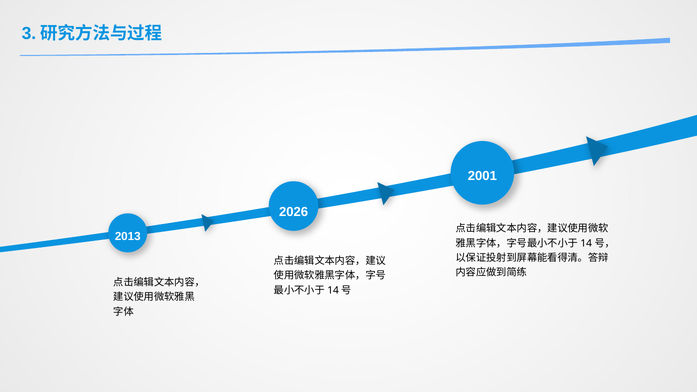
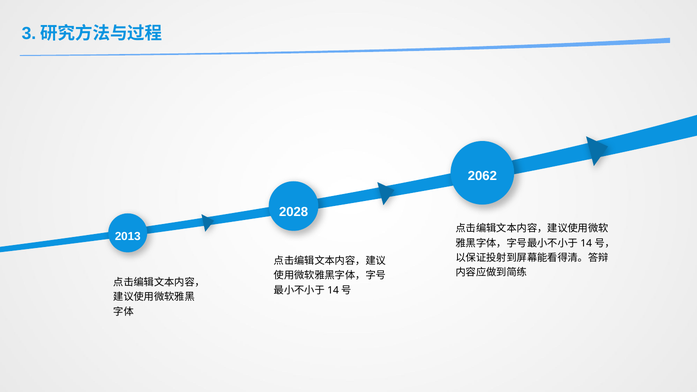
2001: 2001 -> 2062 (482, 176)
2026: 2026 -> 2028 (294, 212)
